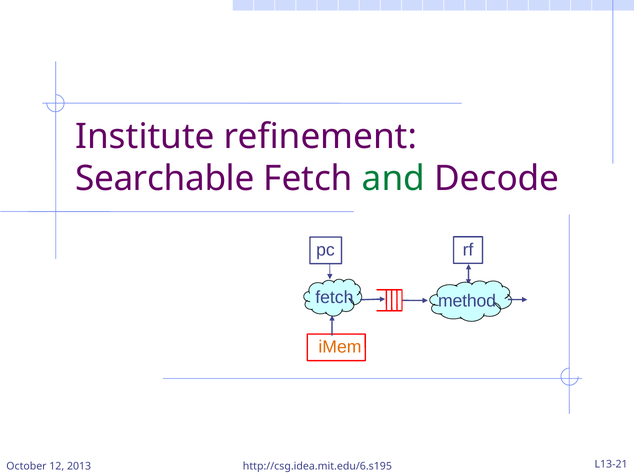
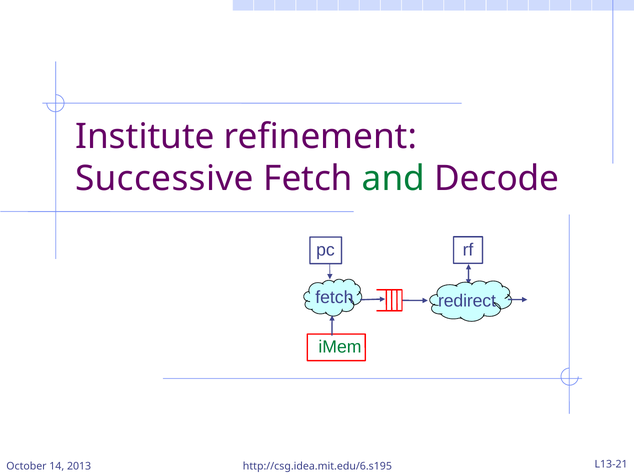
Searchable: Searchable -> Successive (164, 179)
method: method -> redirect (467, 301)
iMem colour: orange -> green (340, 348)
12: 12 -> 14 (57, 467)
